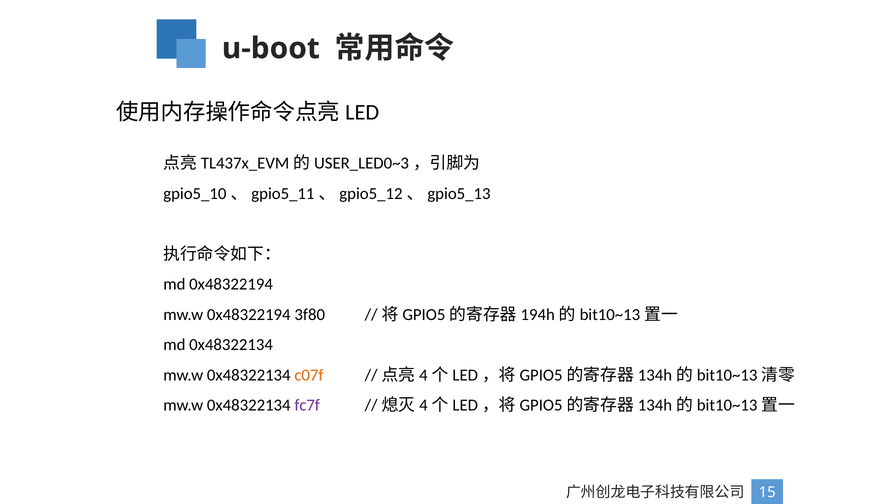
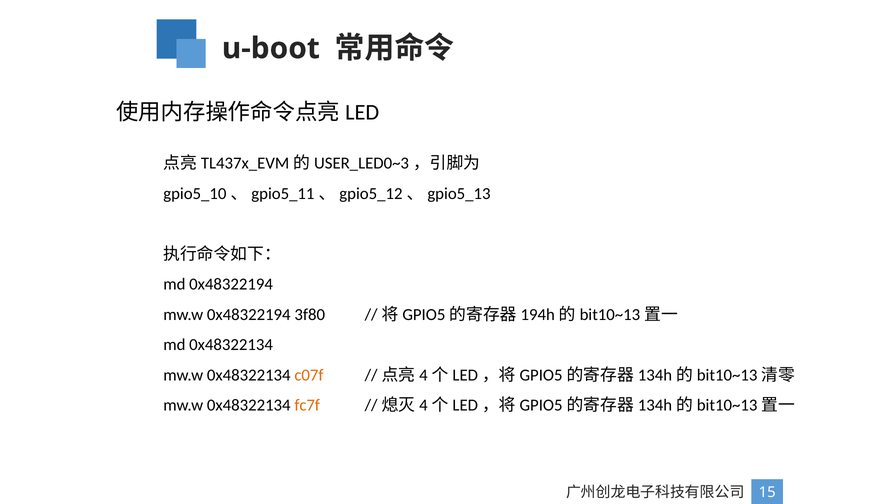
fc7f colour: purple -> orange (307, 405)
